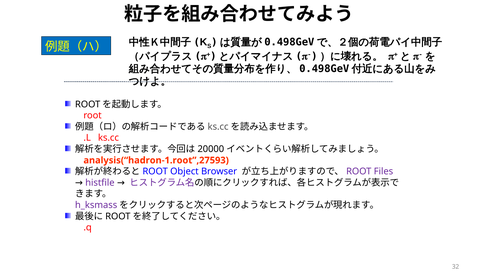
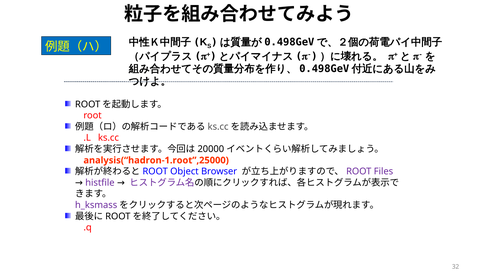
analysis(“hadron-1.root”,27593: analysis(“hadron-1.root”,27593 -> analysis(“hadron-1.root”,25000 (156, 160)
